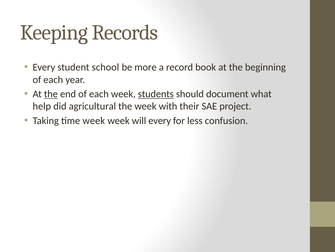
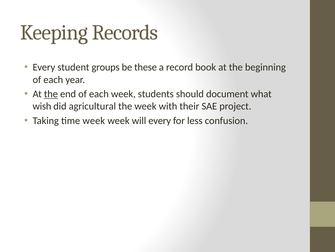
school: school -> groups (106, 67)
more: more -> these (146, 67)
students underline: present -> none (156, 94)
help: help -> wish (42, 106)
